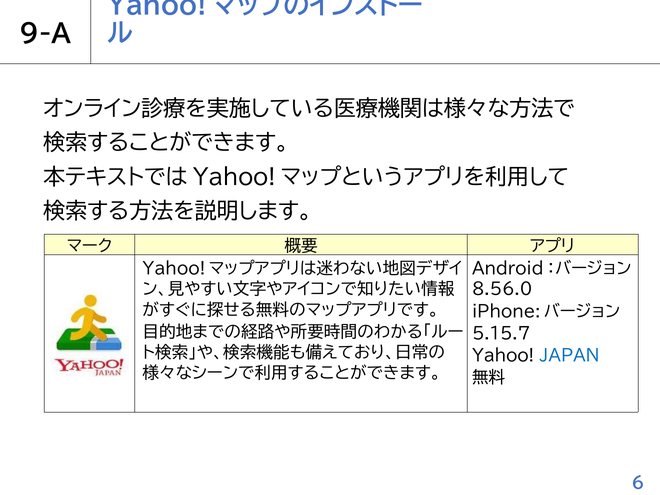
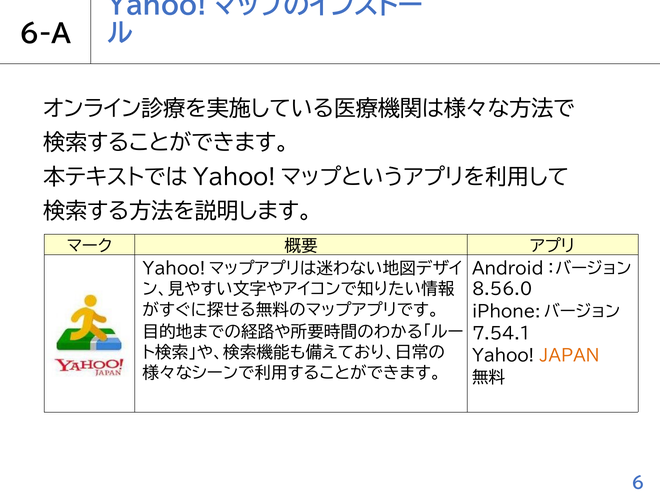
9-A: 9-A -> 6-A (45, 34)
5.15.7: 5.15.7 -> 7.54.1 (501, 334)
JAPAN colour: blue -> orange (569, 356)
